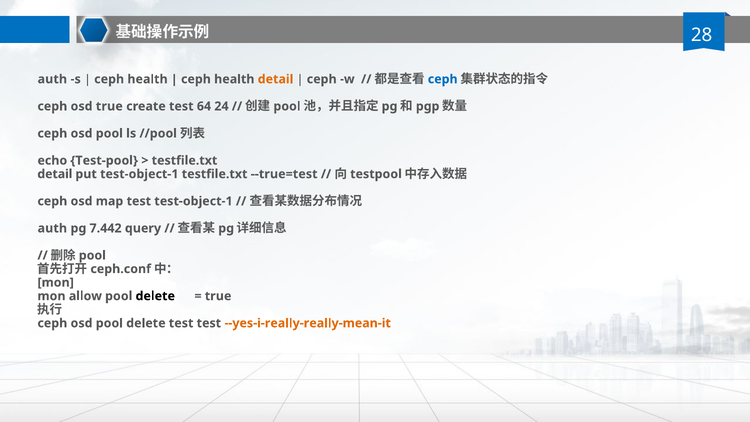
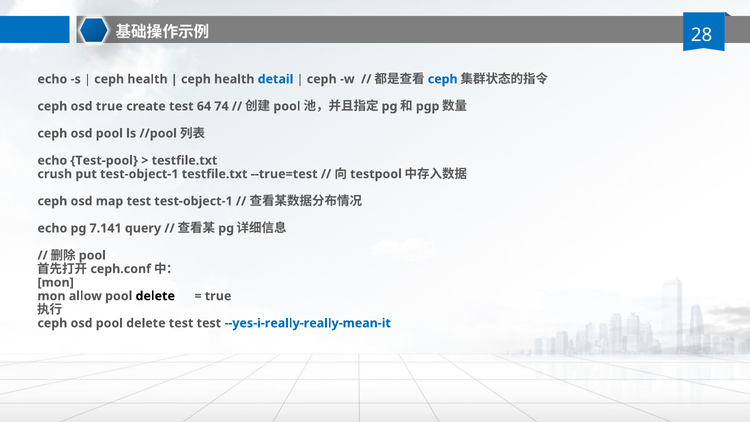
auth: auth -> echo (52, 79)
detail colour: orange -> blue (276, 79)
24: 24 -> 74 (221, 106)
detail: detail -> crush (55, 174)
auth: auth -> echo (52, 228)
7.442: 7.442 -> 7.141 (106, 228)
--yes-i-really-really-mean-it colour: orange -> blue (308, 323)
